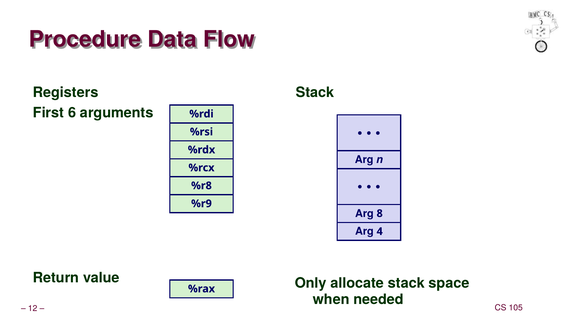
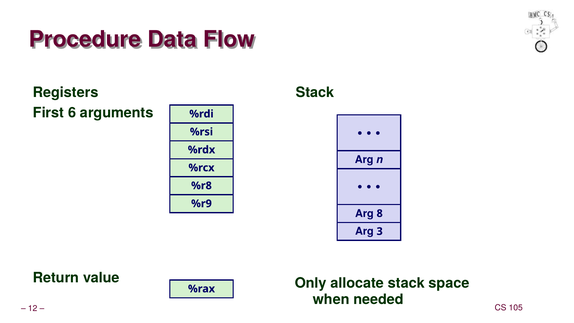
4: 4 -> 3 (380, 231)
